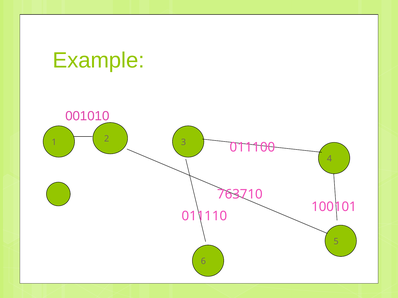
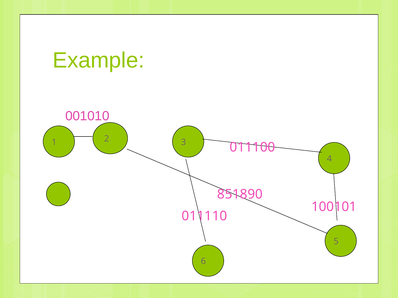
763710: 763710 -> 851890 (240, 195)
